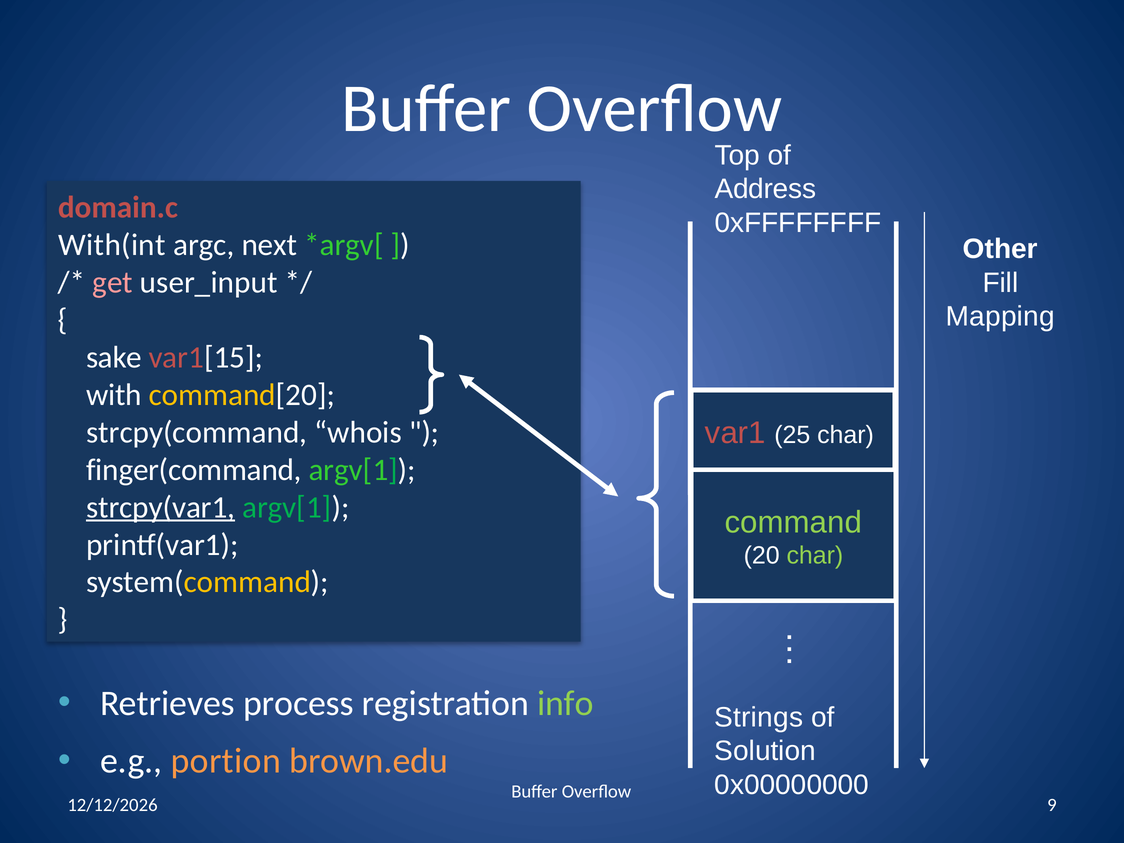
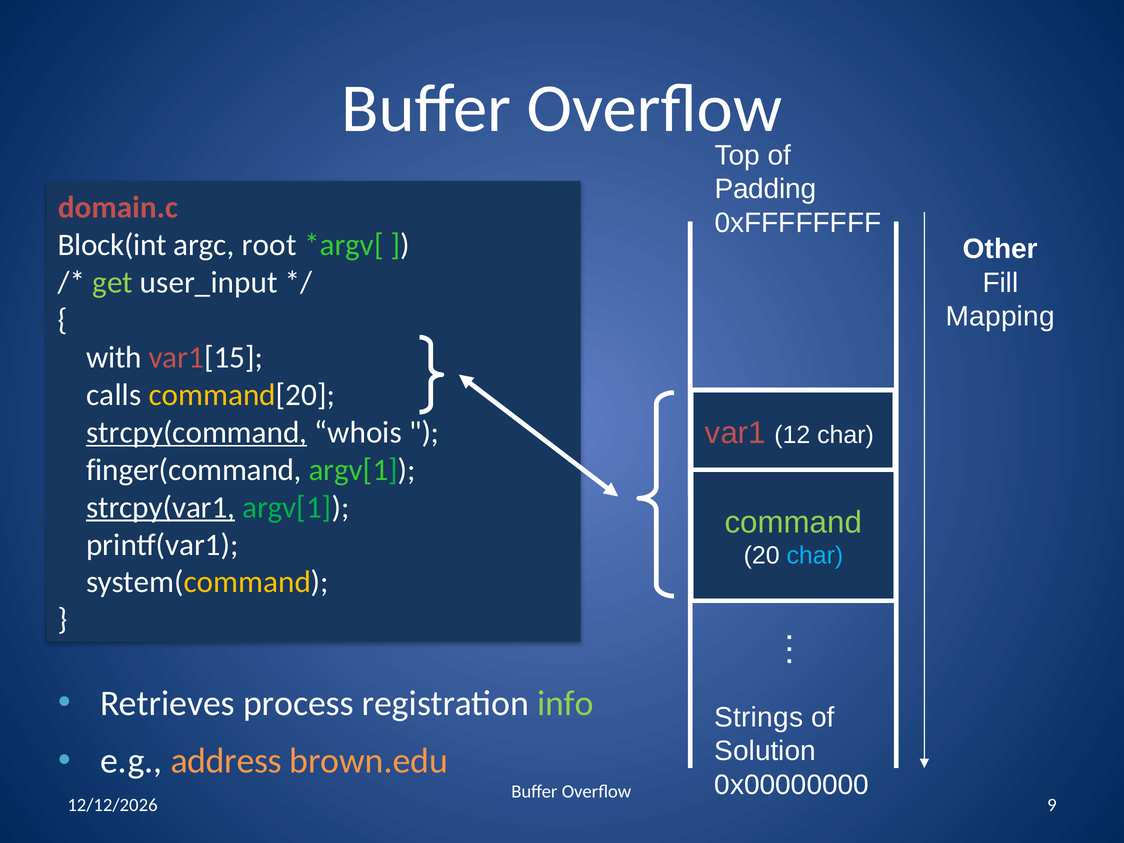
Address: Address -> Padding (765, 189)
With(int: With(int -> Block(int (112, 245)
next: next -> root (269, 245)
get colour: pink -> light green (113, 282)
sake: sake -> with (114, 357)
with: with -> calls (114, 395)
25: 25 -> 12 (792, 435)
strcpy(command underline: none -> present (197, 432)
char colour: light green -> light blue (815, 556)
portion: portion -> address (226, 761)
